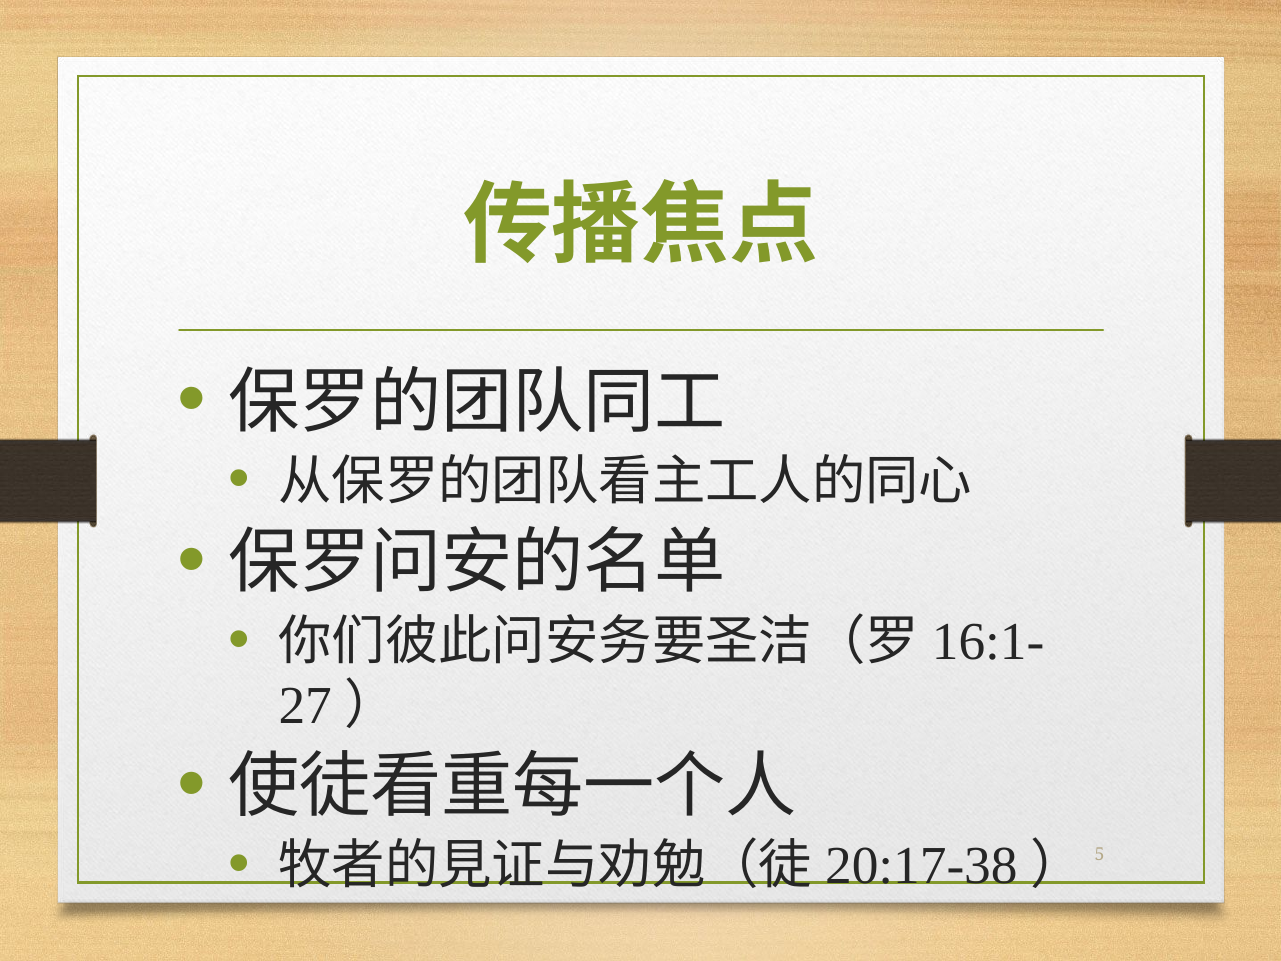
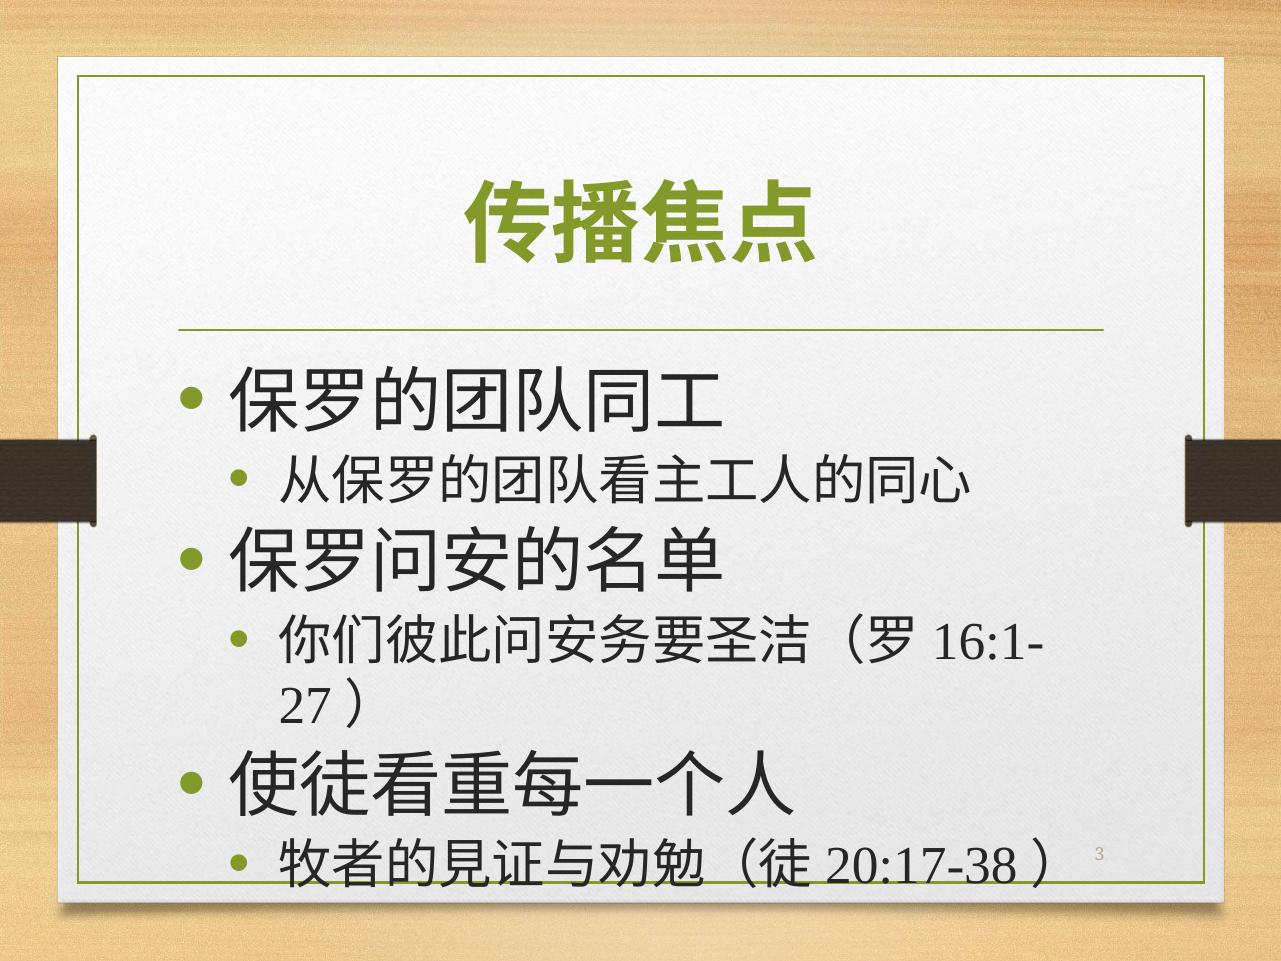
5: 5 -> 3 (1100, 854)
